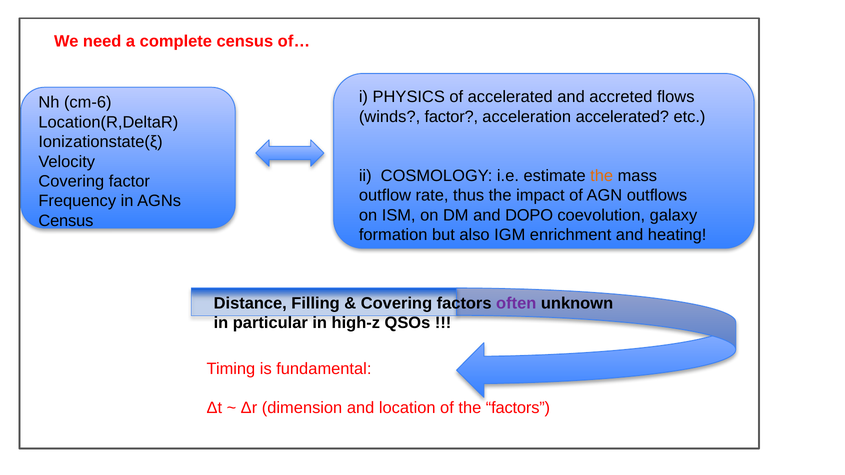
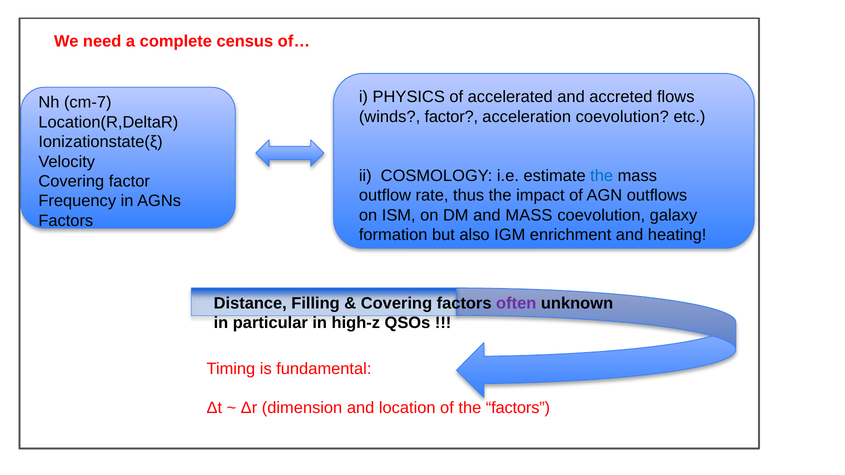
cm-6: cm-6 -> cm-7 (88, 103)
acceleration accelerated: accelerated -> coevolution (622, 117)
the colour: orange -> blue (602, 176)
and DOPO: DOPO -> MASS (529, 215)
Census: Census -> Factors (66, 221)
